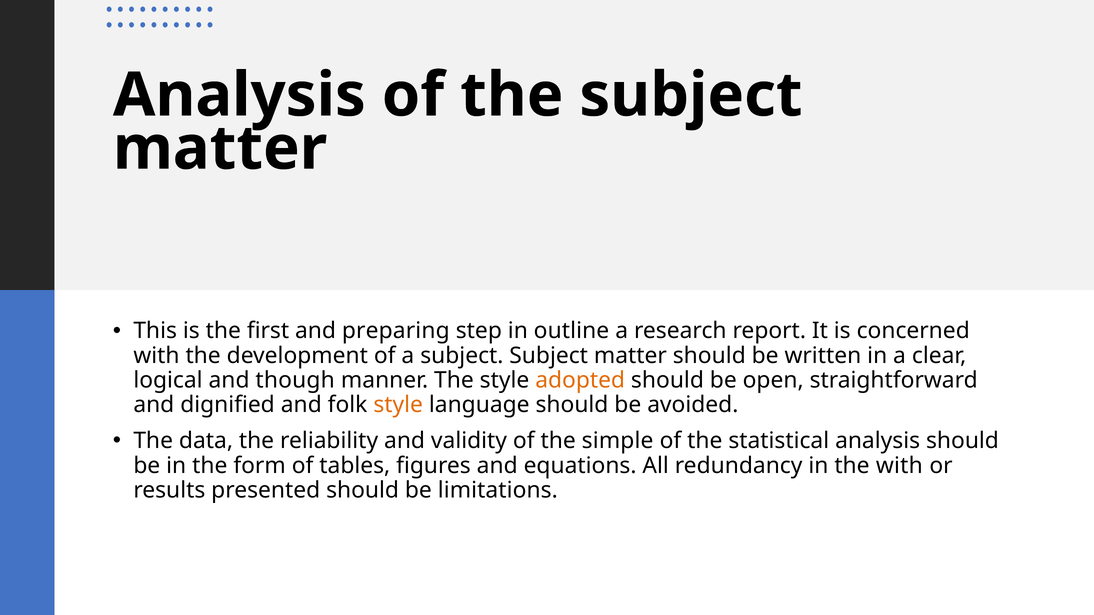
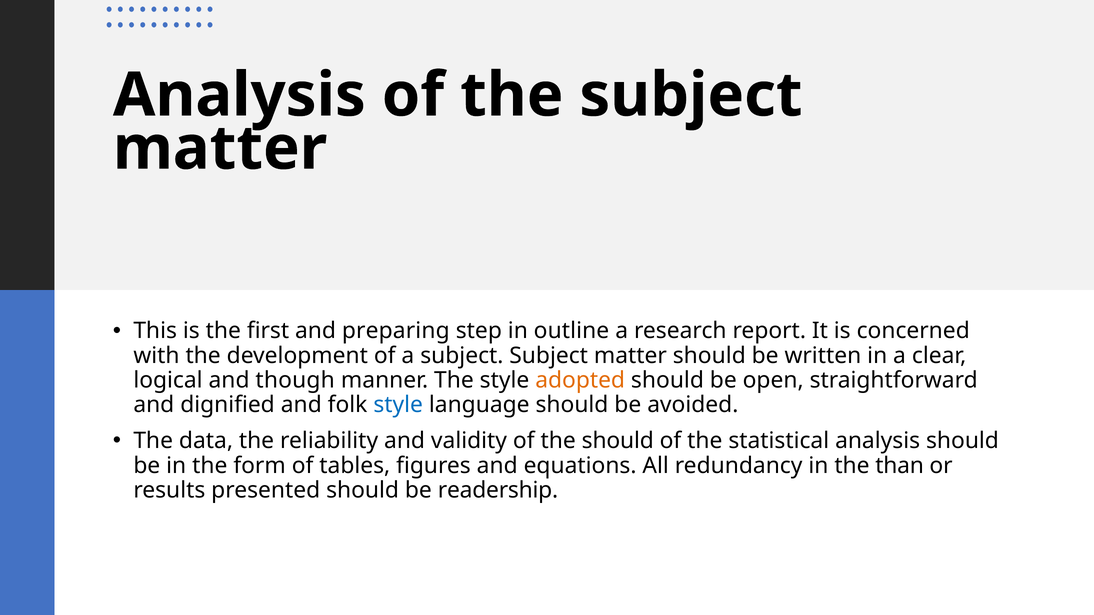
style colour: orange -> blue (398, 405)
the simple: simple -> should (618, 441)
the with: with -> than (900, 466)
limitations: limitations -> readership (498, 490)
